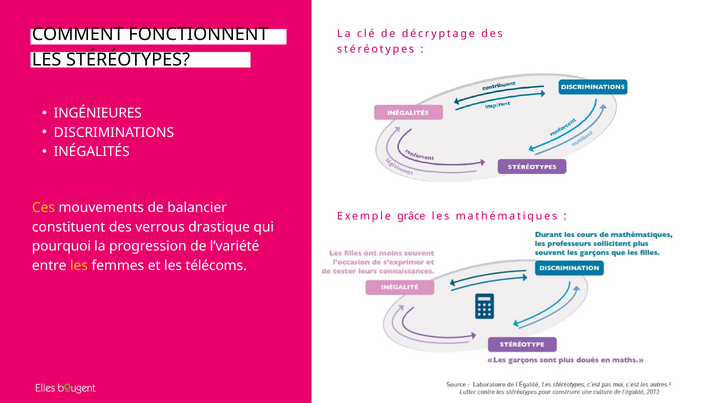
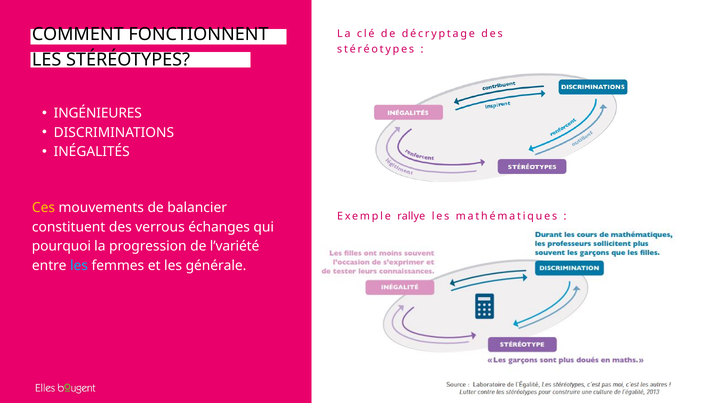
grâce: grâce -> rallye (411, 216)
drastique: drastique -> échanges (219, 227)
les colour: yellow -> light blue (79, 266)
télécoms: télécoms -> générale (216, 266)
